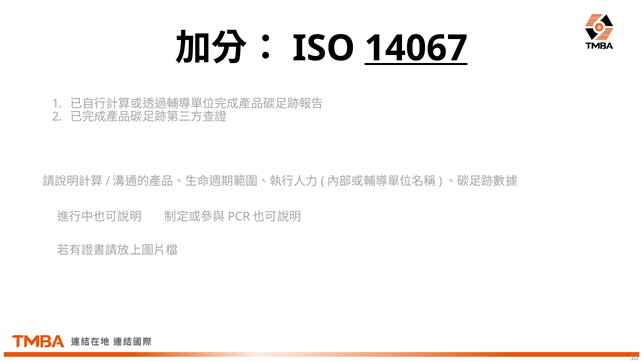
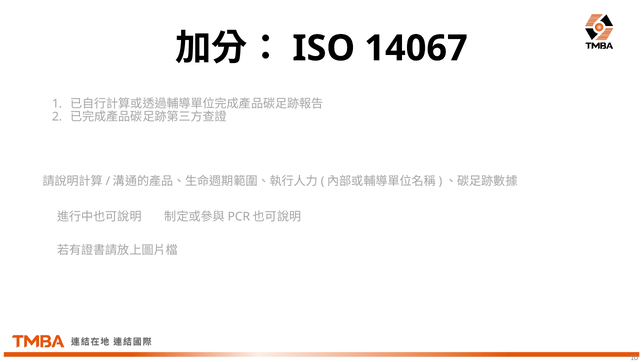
14067 underline: present -> none (416, 48)
